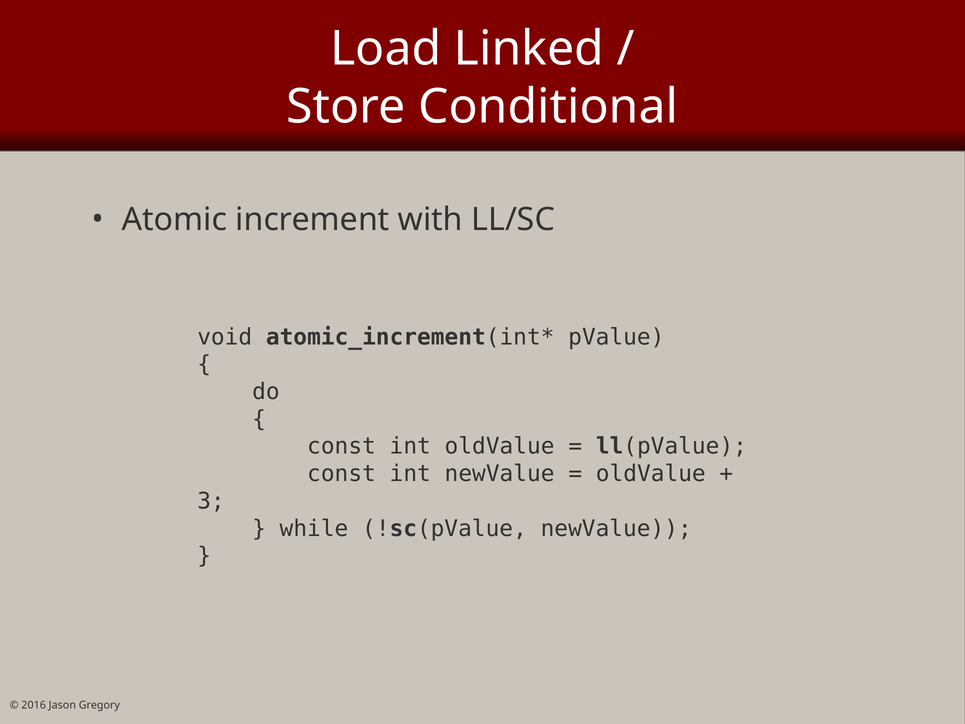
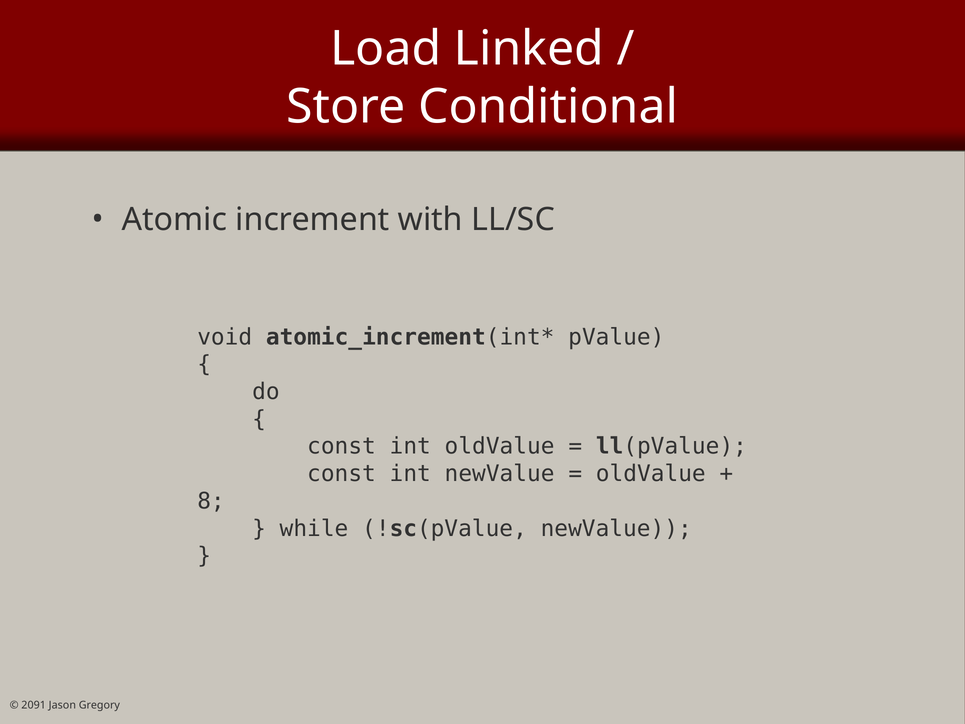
3: 3 -> 8 (211, 501)
2016: 2016 -> 2091 (34, 705)
